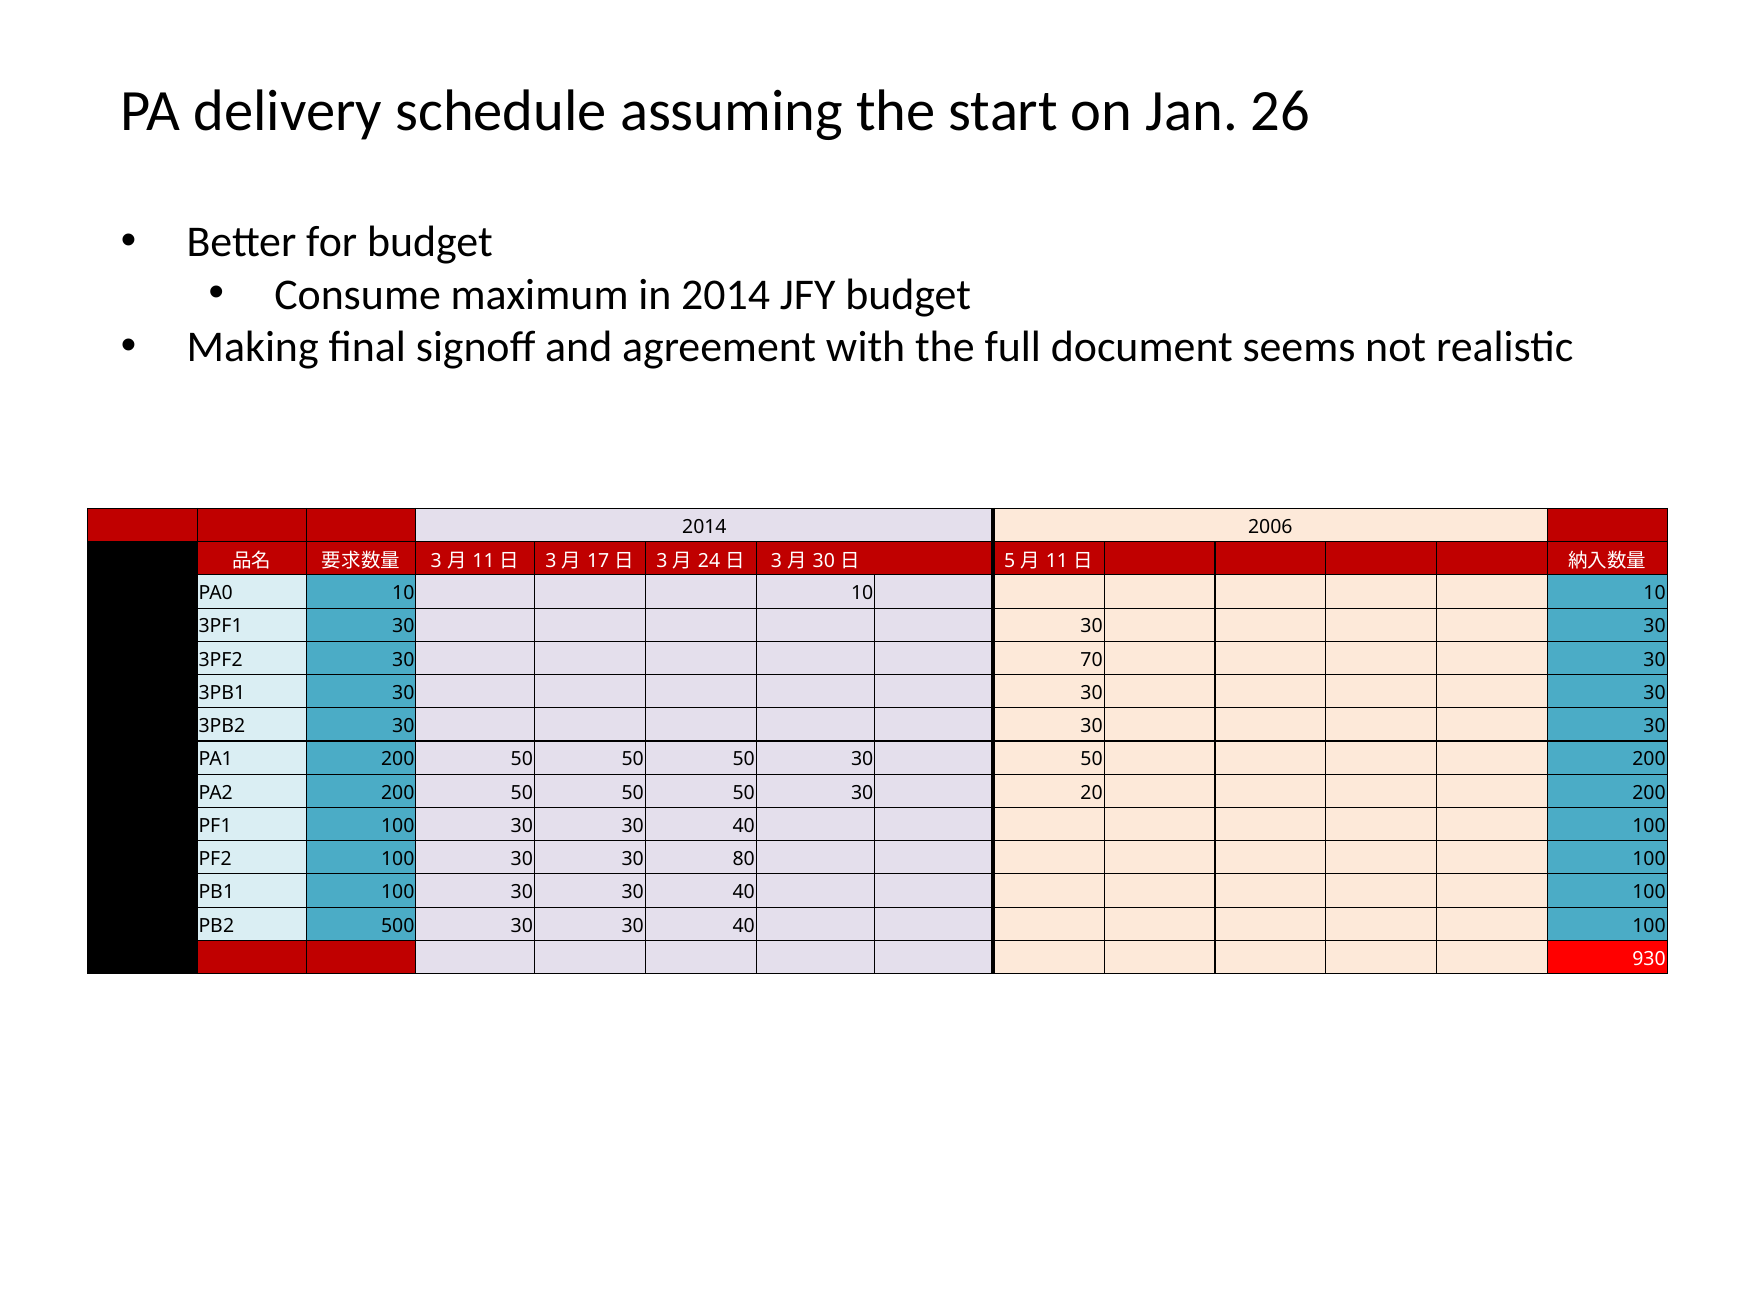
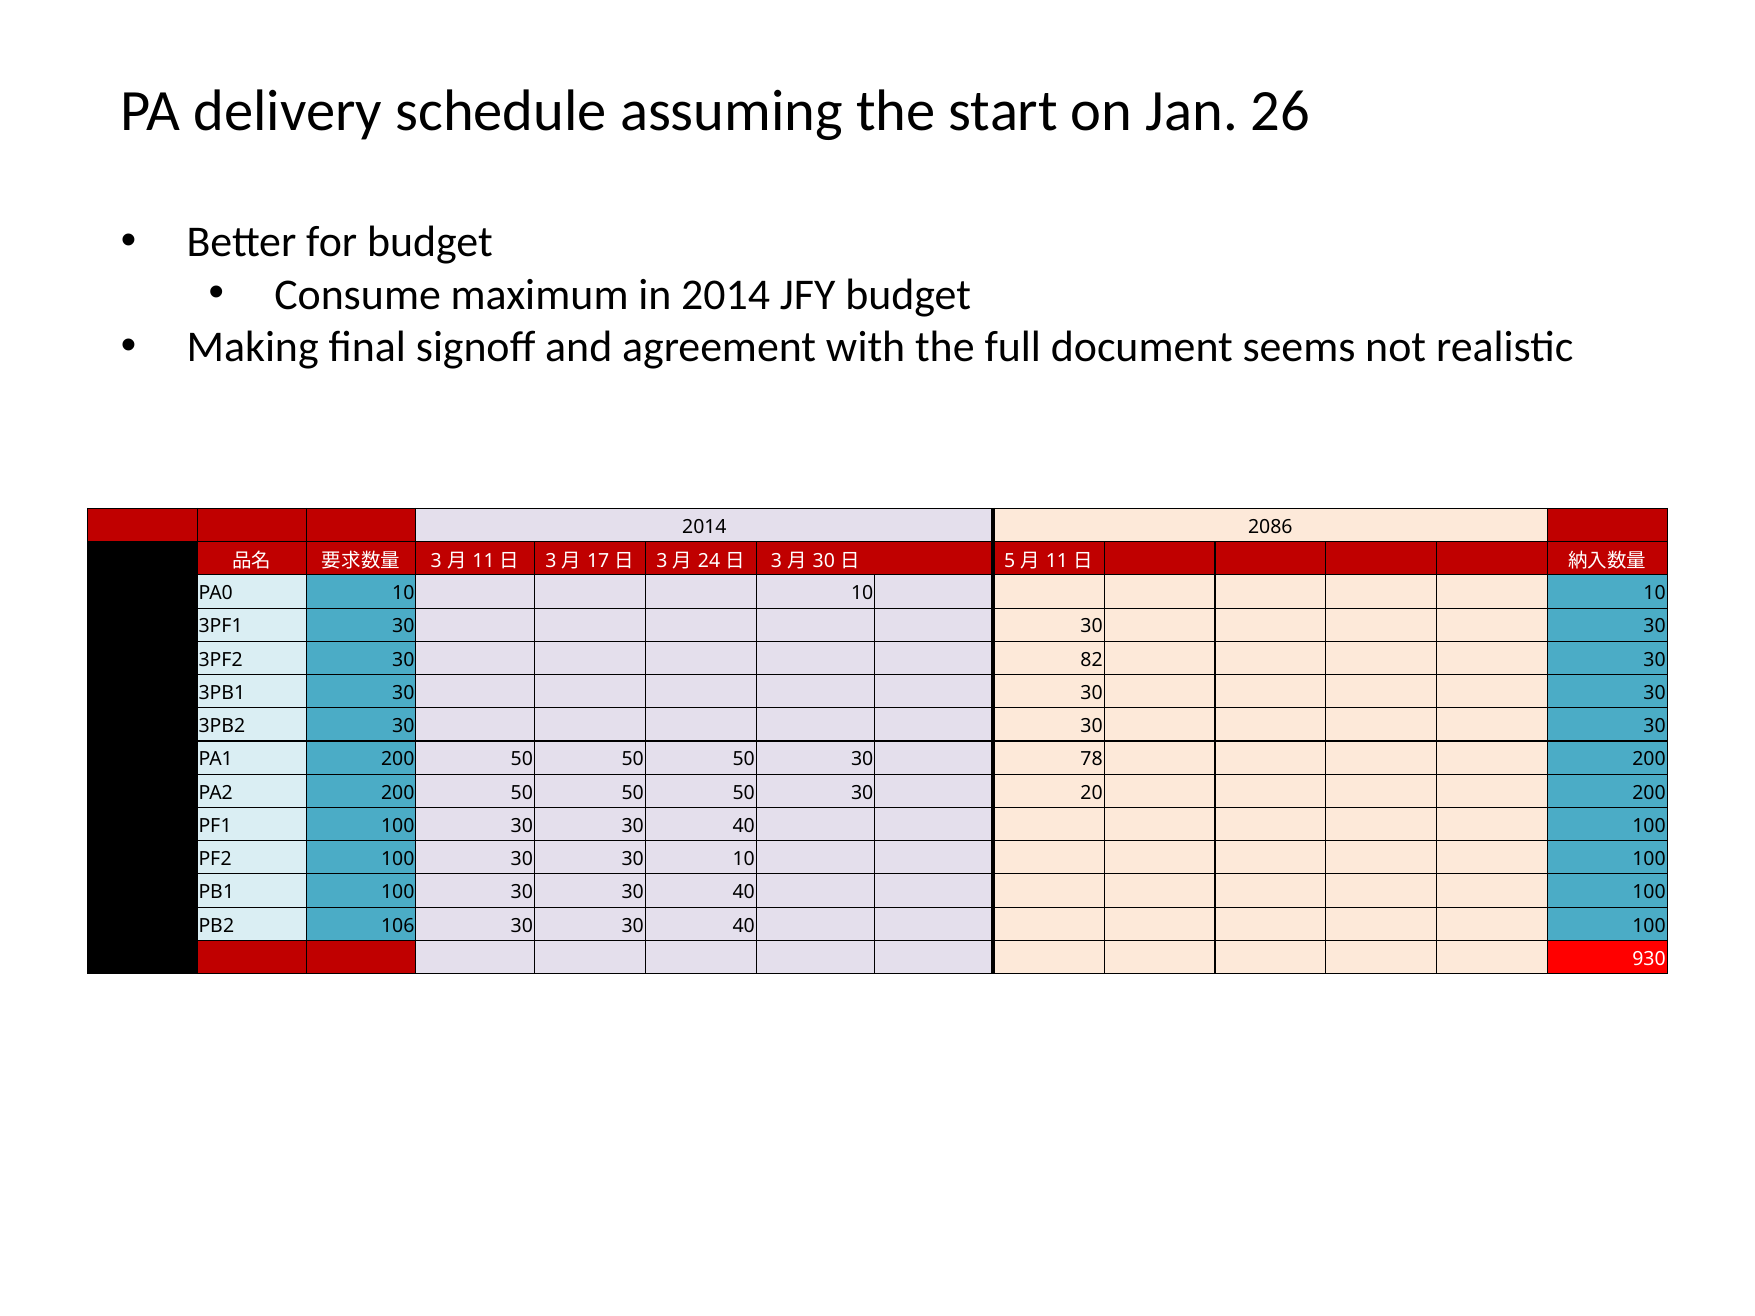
2006: 2006 -> 2086 (1270, 527)
70: 70 -> 82 (1092, 660)
30 50: 50 -> 78 (1092, 760)
30 80: 80 -> 10 (744, 859)
500: 500 -> 106 (398, 926)
